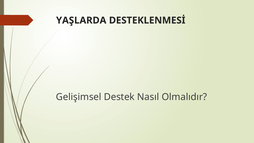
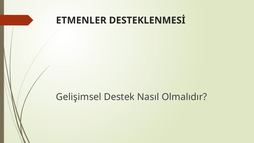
YAŞLARDA: YAŞLARDA -> ETMENLER (81, 20)
